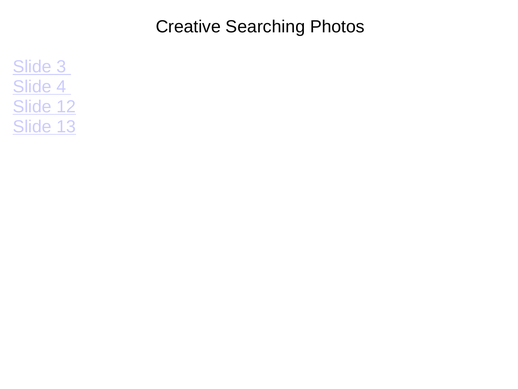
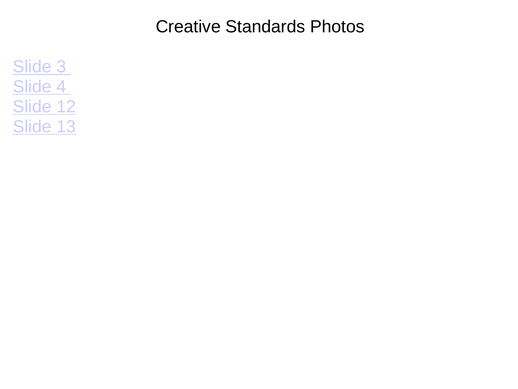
Searching: Searching -> Standards (265, 27)
